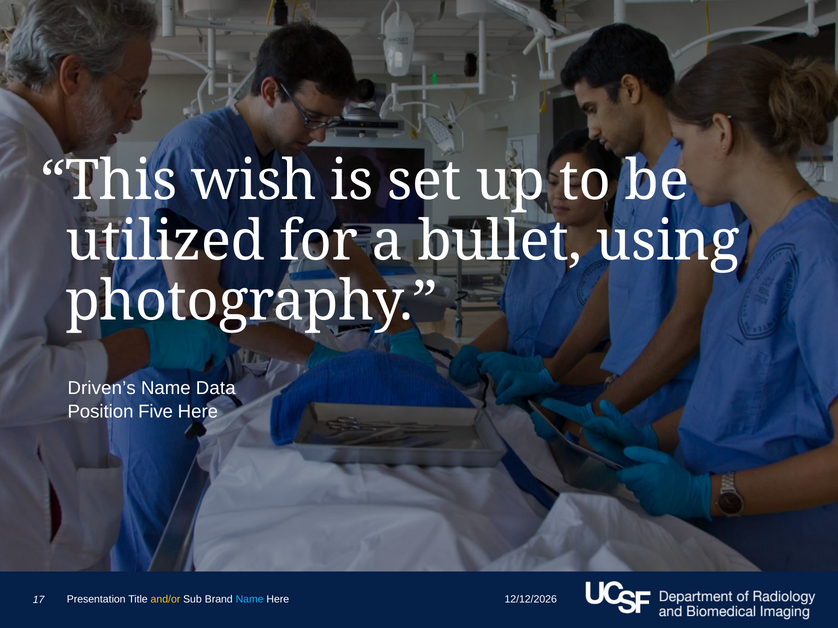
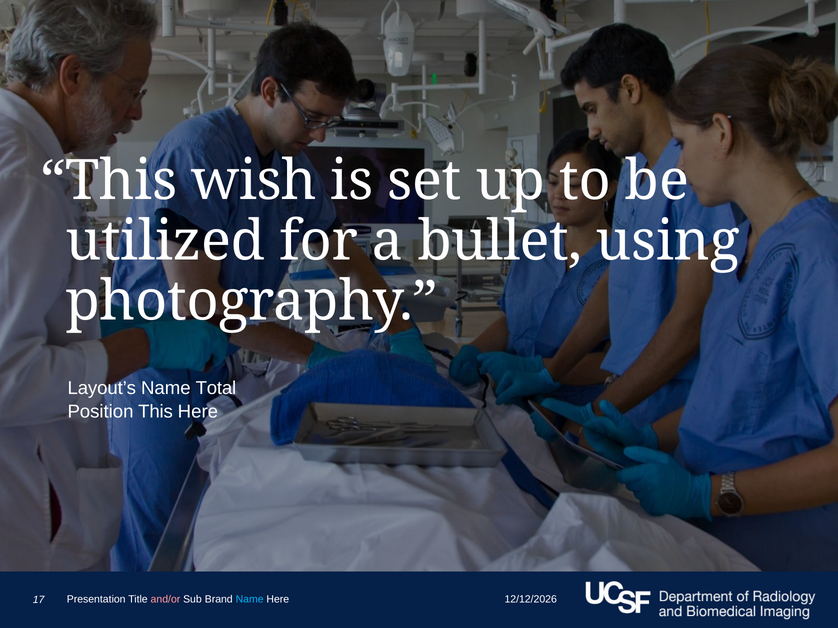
Driven’s: Driven’s -> Layout’s (102, 388)
Data: Data -> Total (216, 388)
Position Five: Five -> This (156, 412)
and/or colour: yellow -> pink (165, 600)
